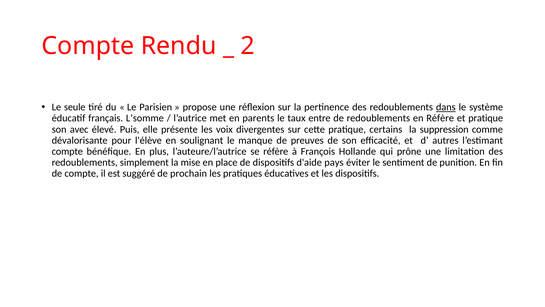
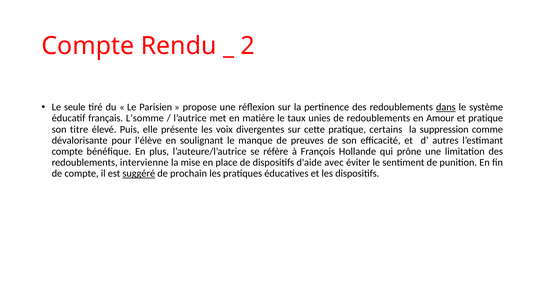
parents: parents -> matière (258, 118)
entre: entre -> unies (319, 118)
en Réfère: Réfère -> Amour (440, 118)
avec: avec -> titre (79, 129)
simplement: simplement -> intervienne (144, 162)
pays: pays -> avec (334, 162)
suggéré underline: none -> present (139, 173)
